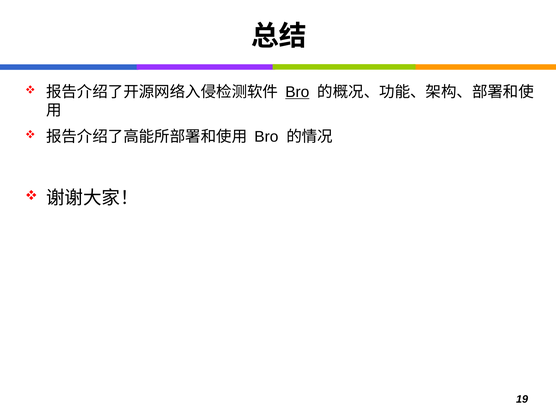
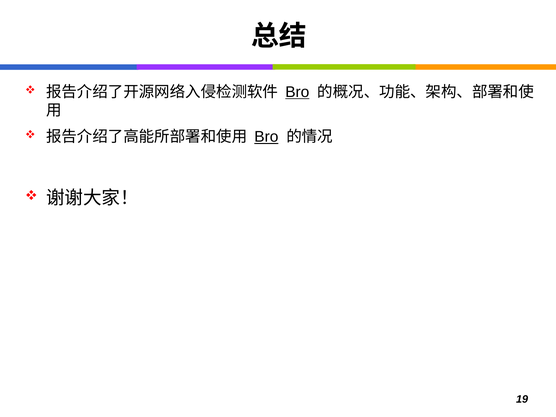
Bro underline: none -> present (266, 137)
